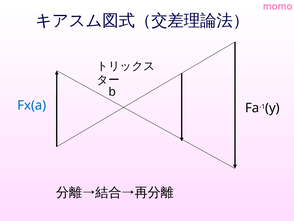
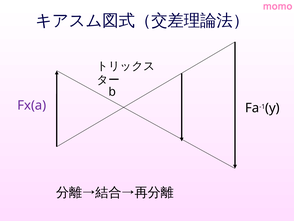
Fx(a colour: blue -> purple (32, 105)
